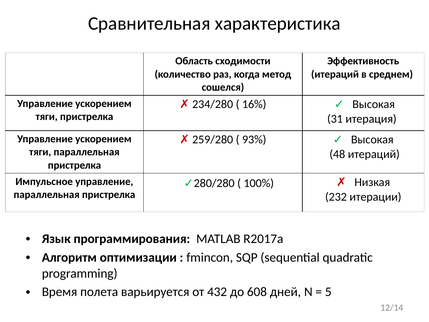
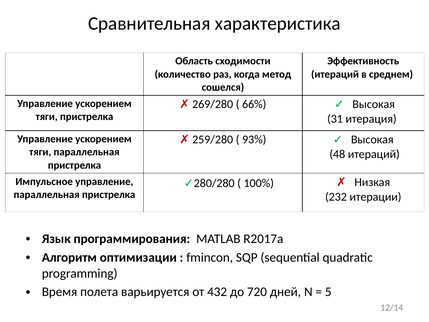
234/280: 234/280 -> 269/280 (213, 104)
16%: 16% -> 66% (254, 104)
608: 608 -> 720 (257, 292)
